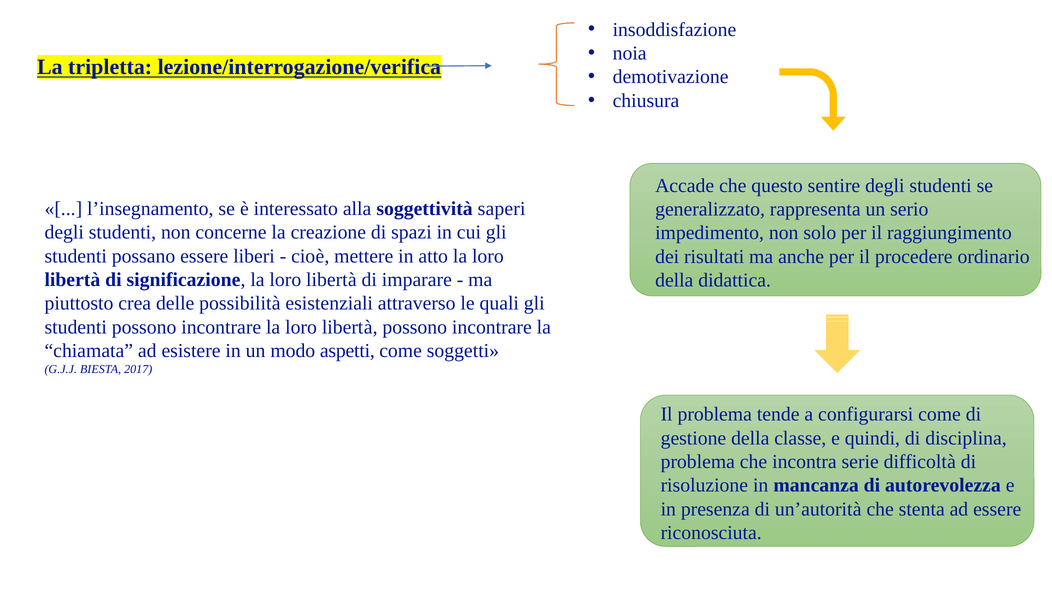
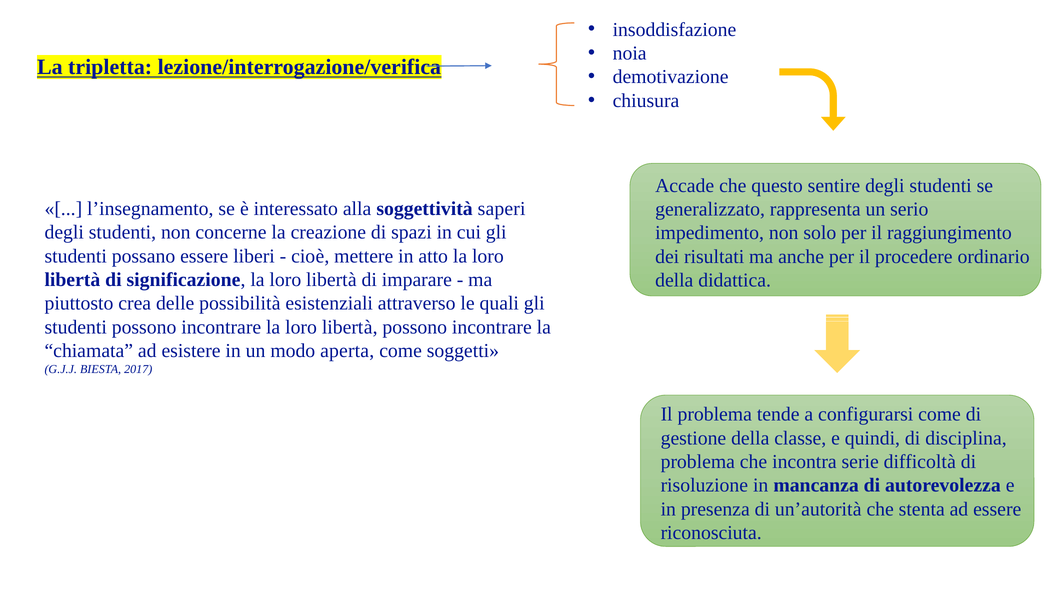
aspetti: aspetti -> aperta (347, 351)
